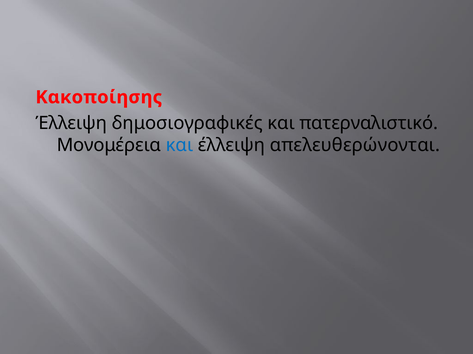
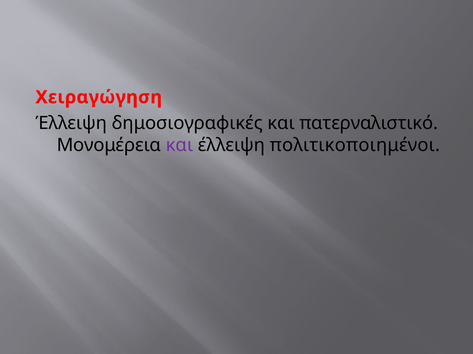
Κακοποίησης: Κακοποίησης -> Χειραγώγηση (99, 97)
και colour: blue -> purple (179, 145)
απελευθερώνονται: απελευθερώνονται -> πολιτικοποιημένοι (355, 145)
